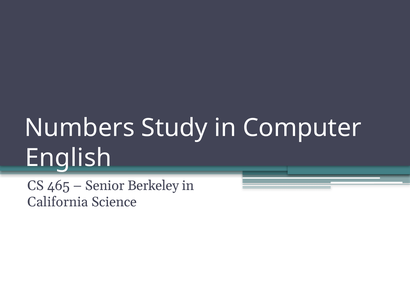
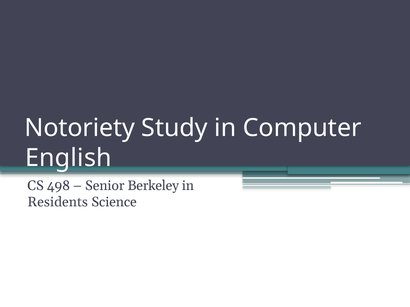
Numbers: Numbers -> Notoriety (80, 128)
465: 465 -> 498 (59, 186)
California: California -> Residents (58, 202)
